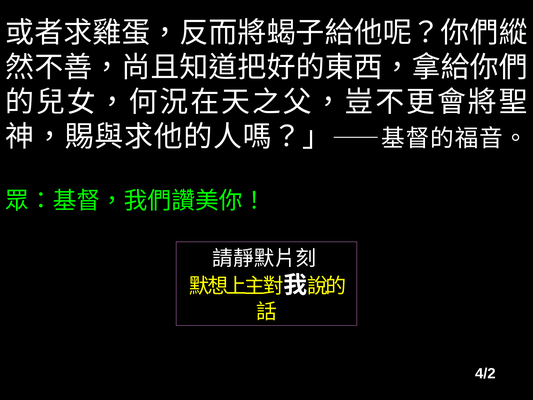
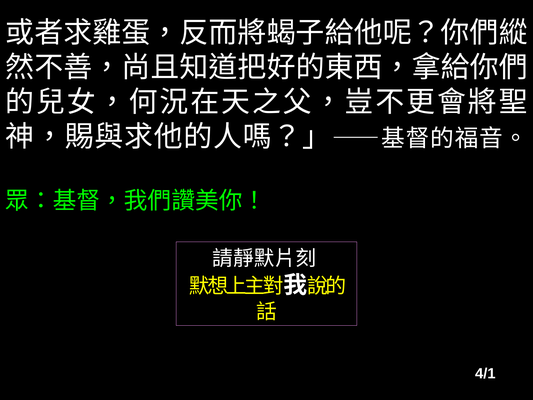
4/2: 4/2 -> 4/1 (485, 373)
